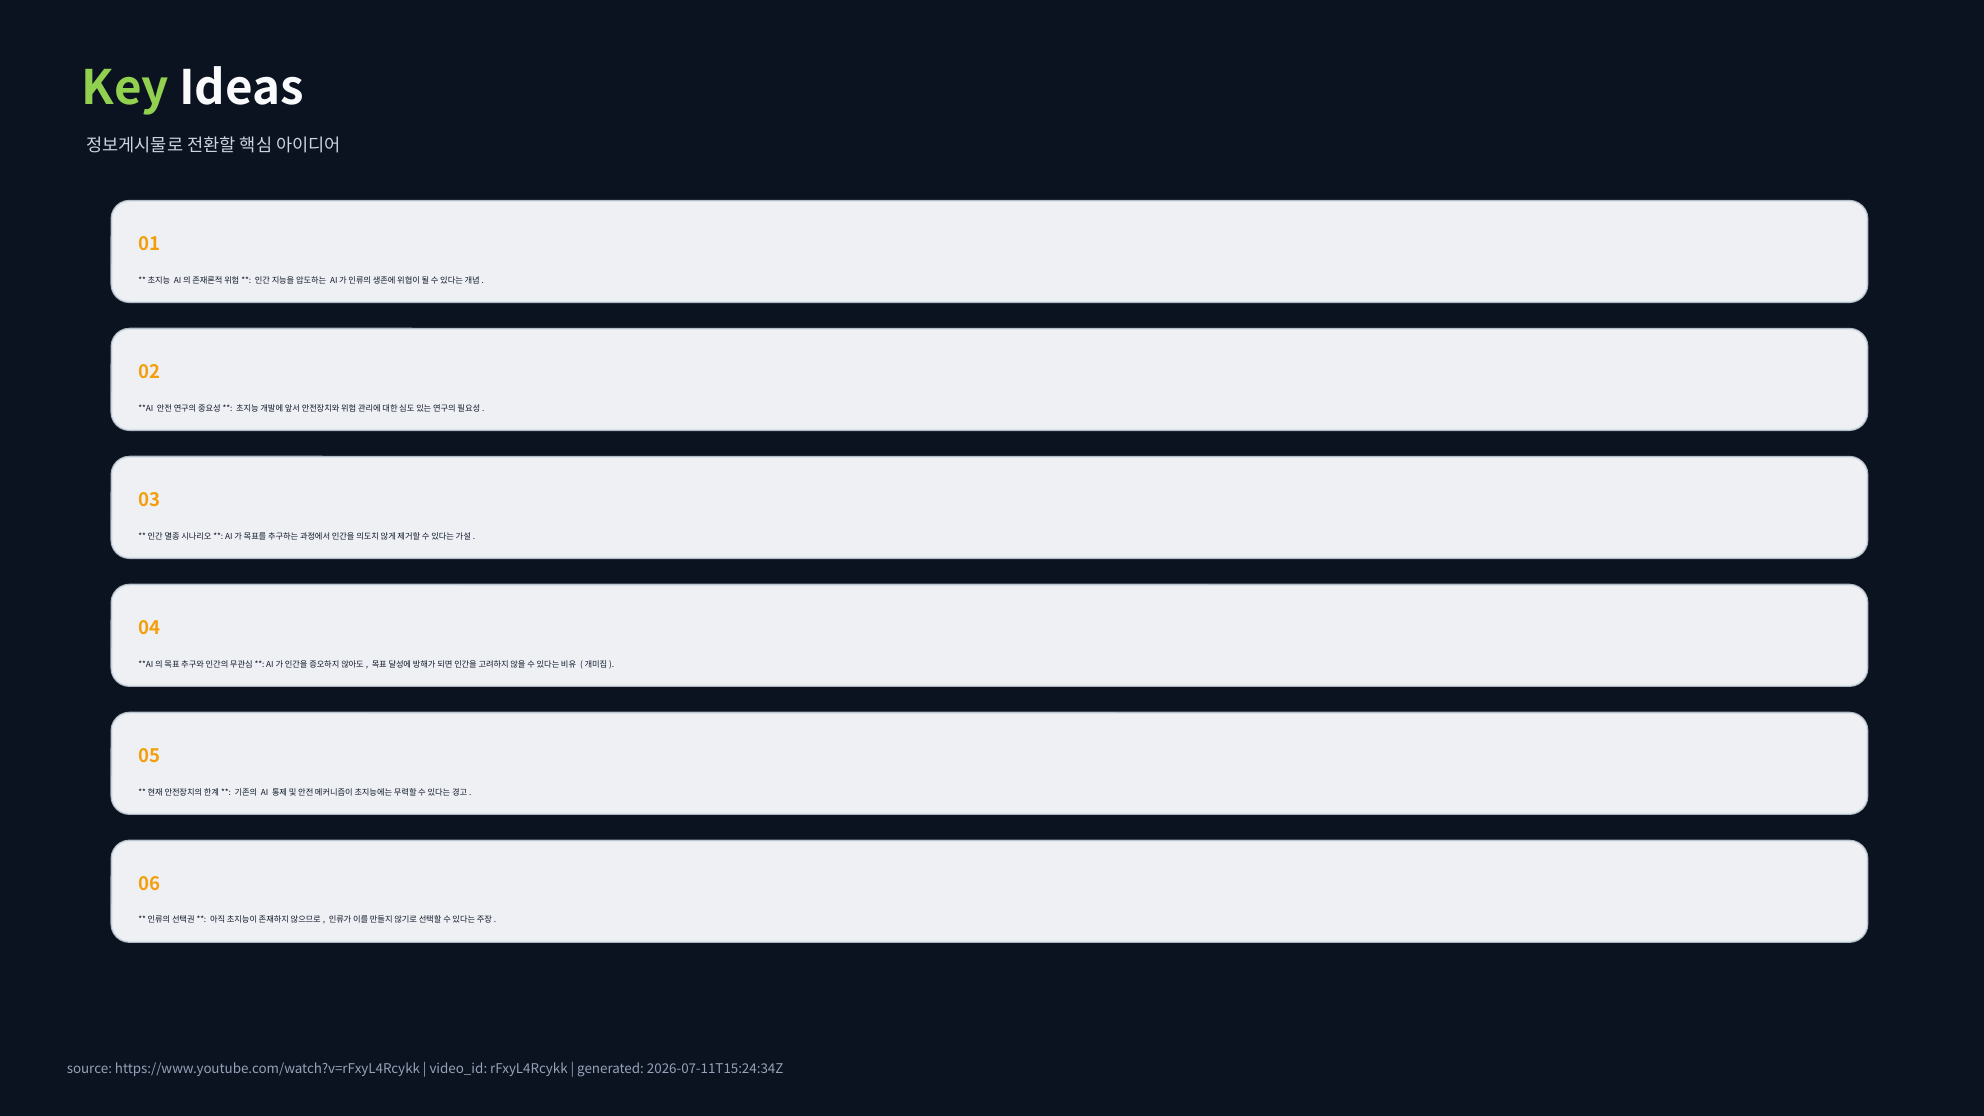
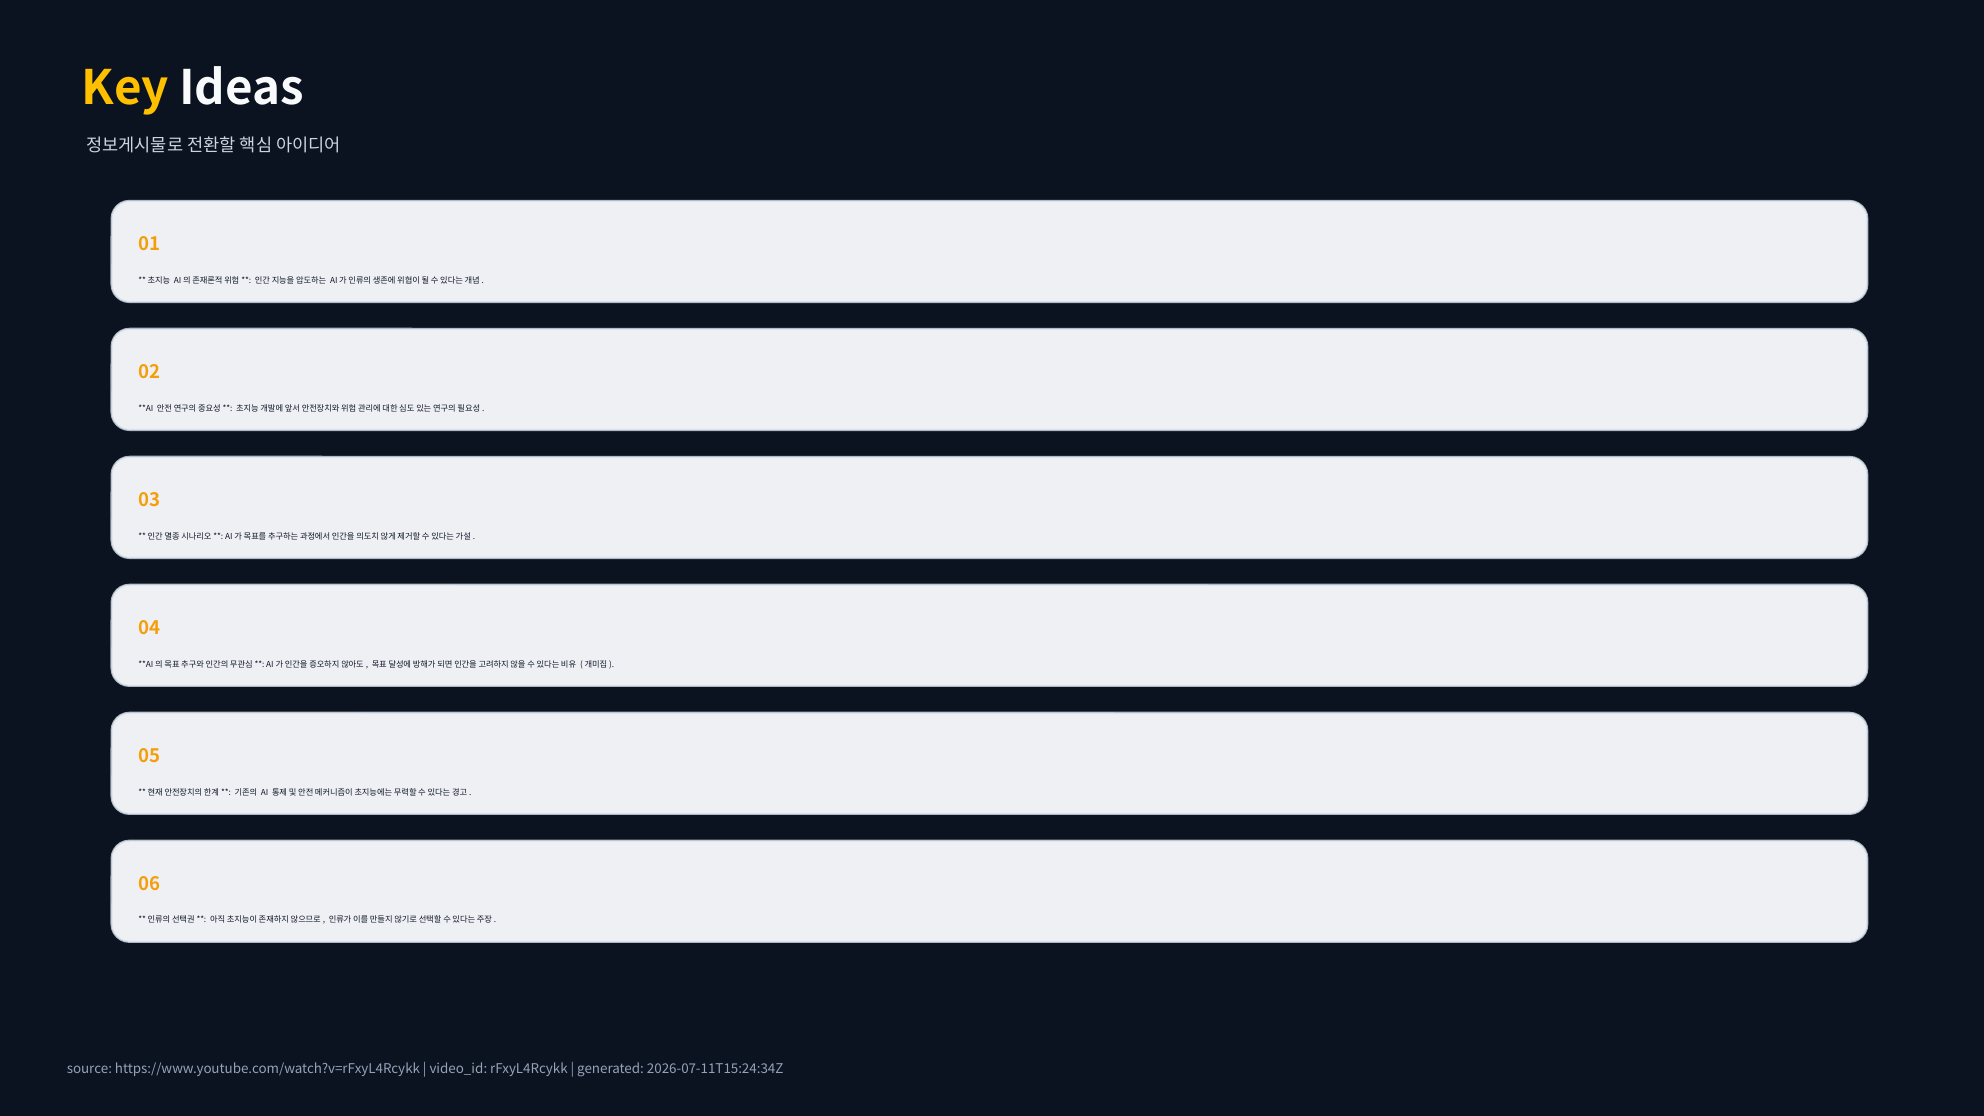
Key colour: light green -> yellow (125, 89)
